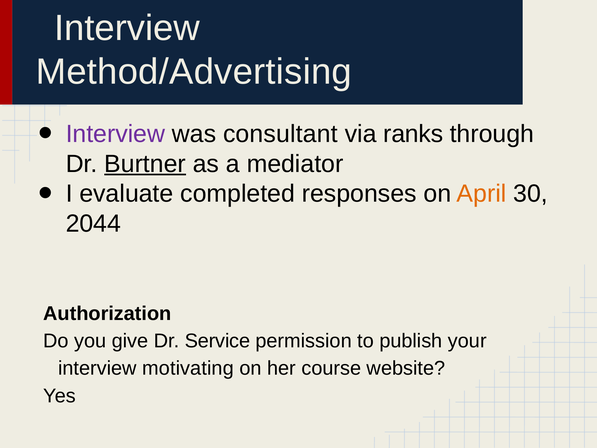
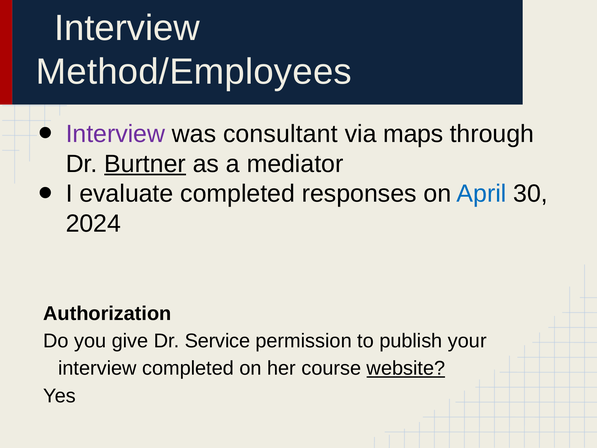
Method/Advertising: Method/Advertising -> Method/Employees (194, 72)
ranks: ranks -> maps (413, 134)
April colour: orange -> blue (482, 194)
2044: 2044 -> 2024 (93, 223)
interview motivating: motivating -> completed (188, 368)
website underline: none -> present (406, 368)
